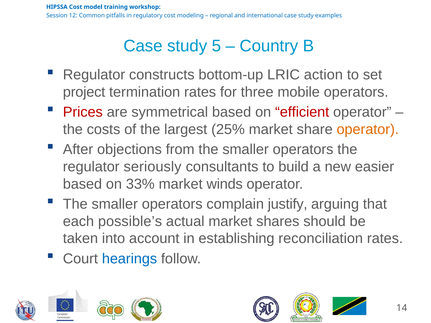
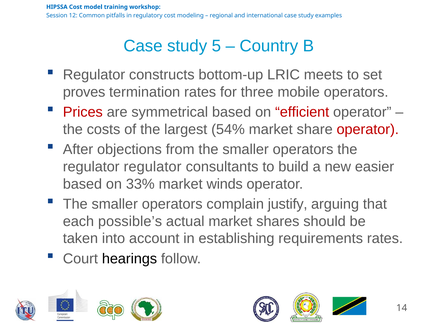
action: action -> meets (323, 75)
project: project -> proves (84, 92)
25%: 25% -> 54% (228, 130)
operator colour: orange -> red (368, 130)
regulator seriously: seriously -> regulator (153, 167)
reconciliation: reconciliation -> requirements (321, 239)
hearings colour: blue -> black (129, 259)
